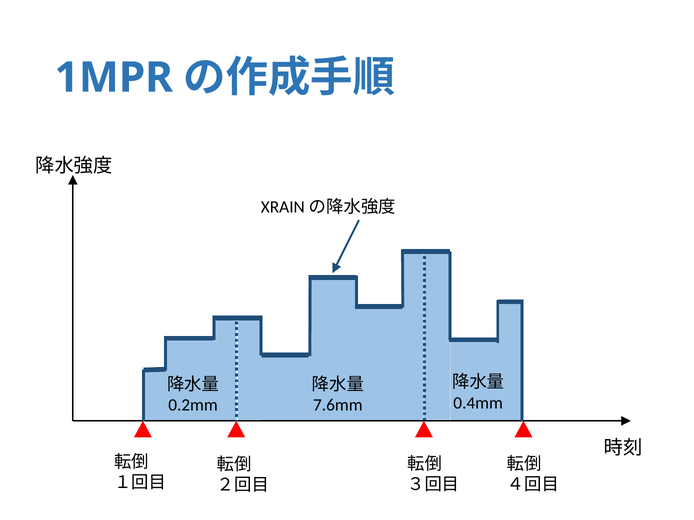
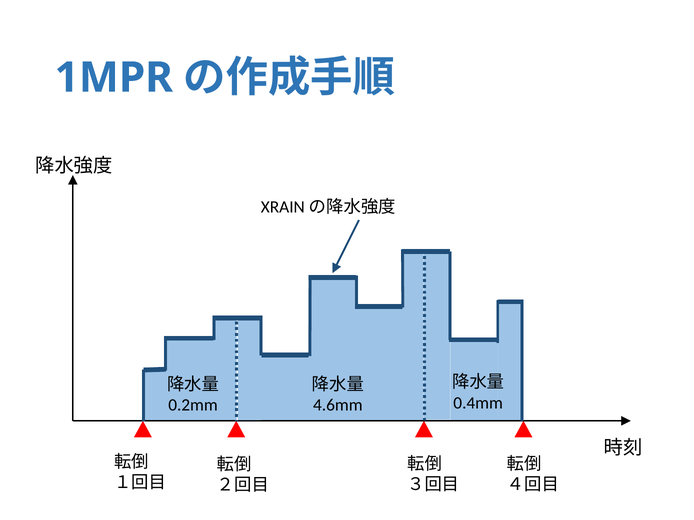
7.6mm: 7.6mm -> 4.6mm (338, 406)
